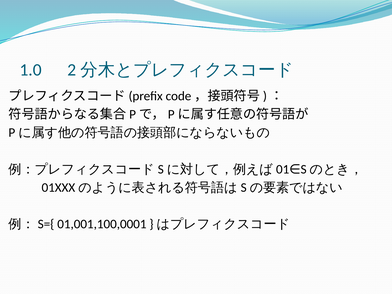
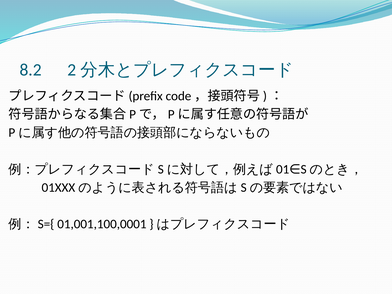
1.0: 1.0 -> 8.2 (31, 70)
